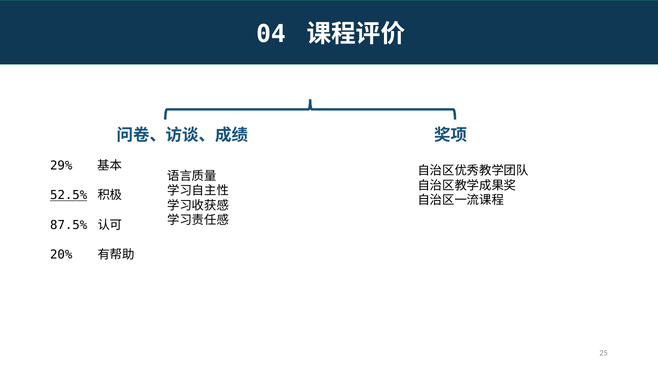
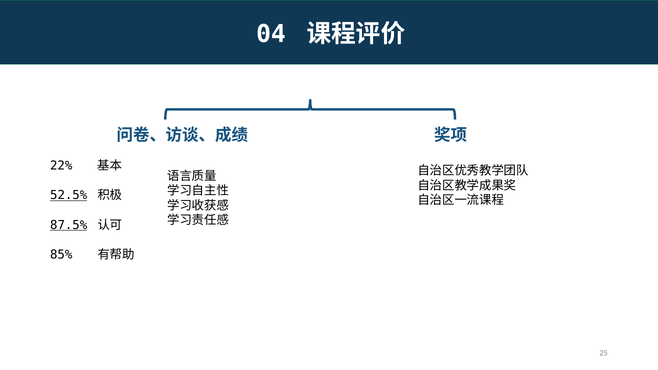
29%: 29% -> 22% (61, 166)
87.5% underline: none -> present (69, 225)
20%: 20% -> 85% (61, 255)
